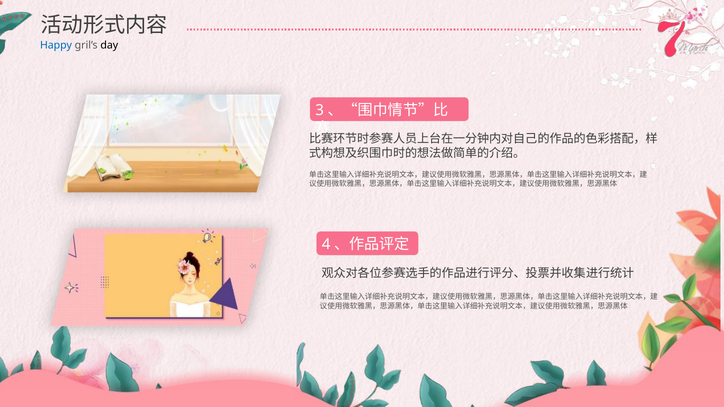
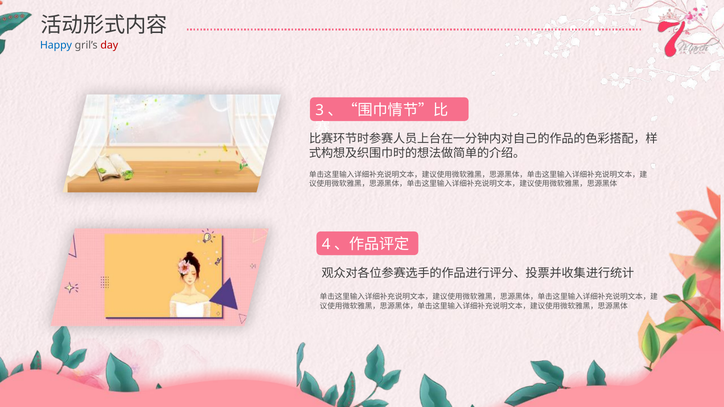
day colour: black -> red (109, 45)
